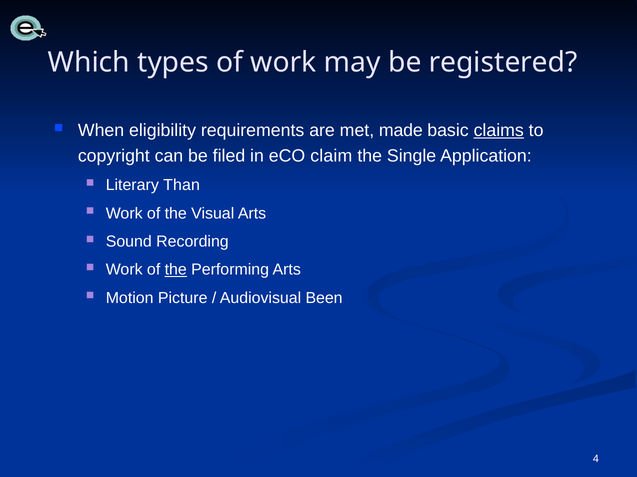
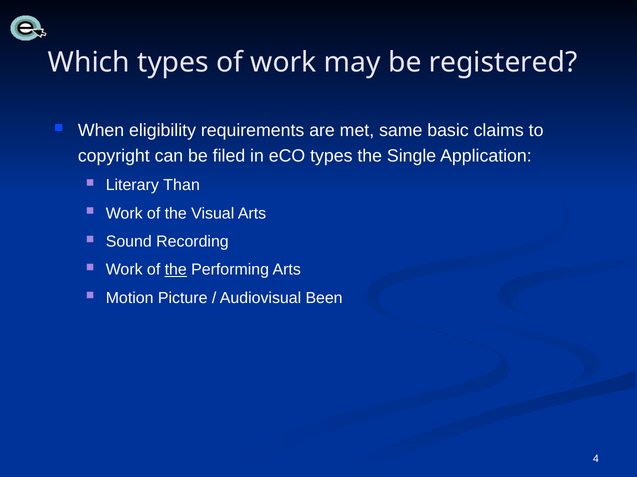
made: made -> same (401, 131)
claims underline: present -> none (499, 131)
eCO claim: claim -> types (331, 156)
